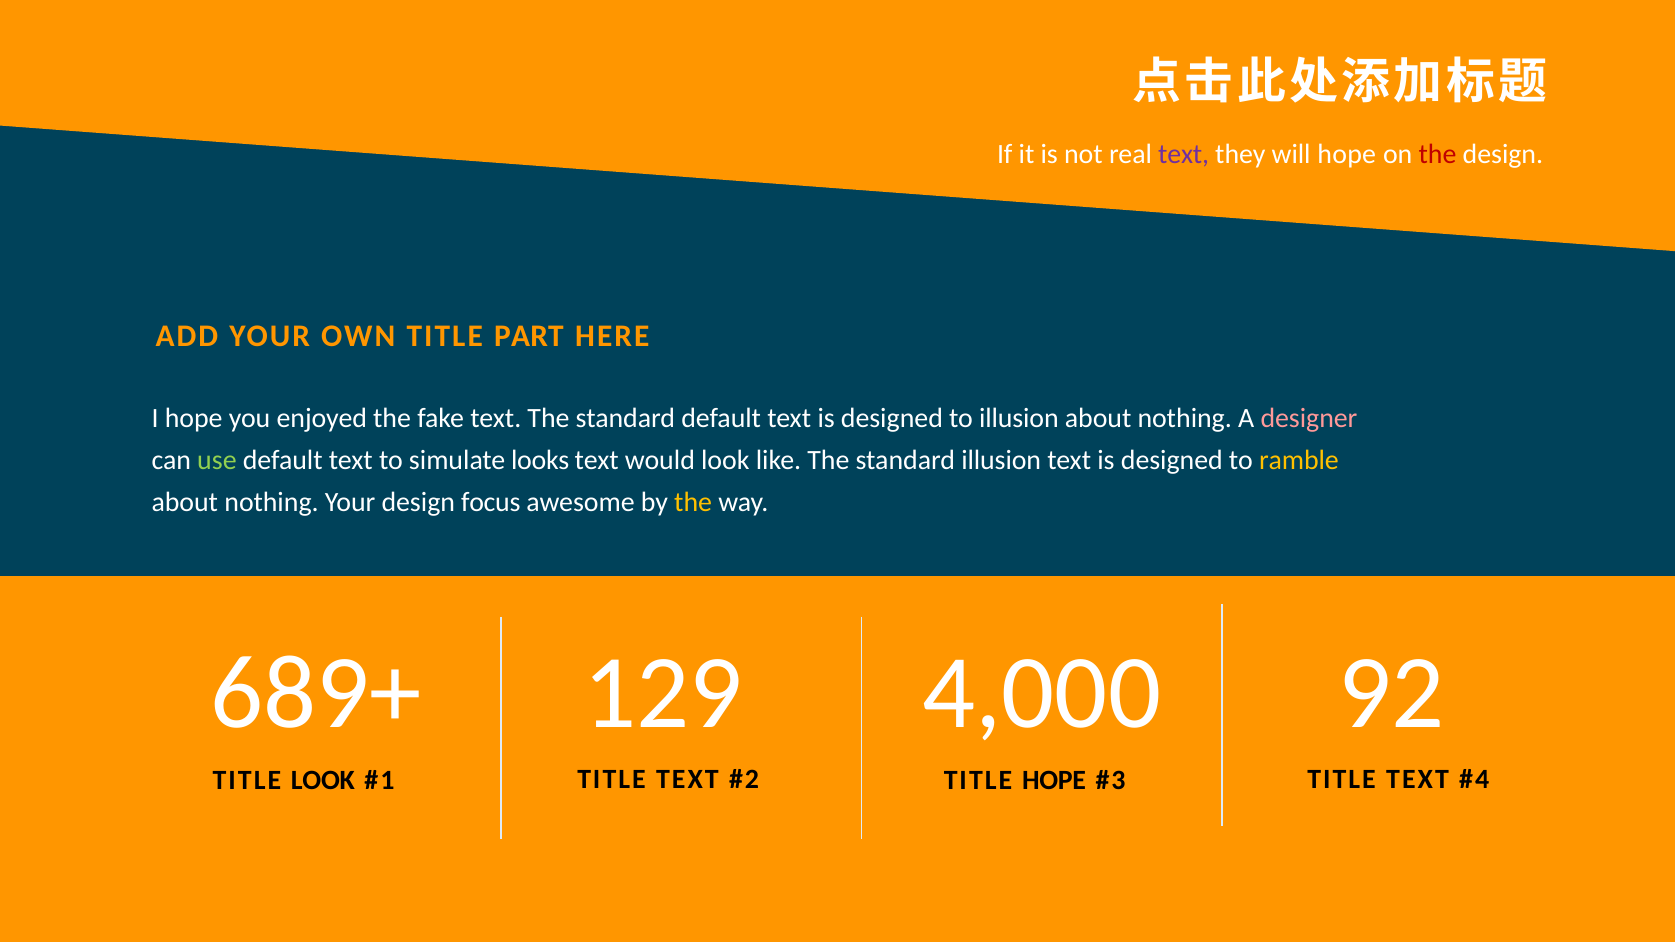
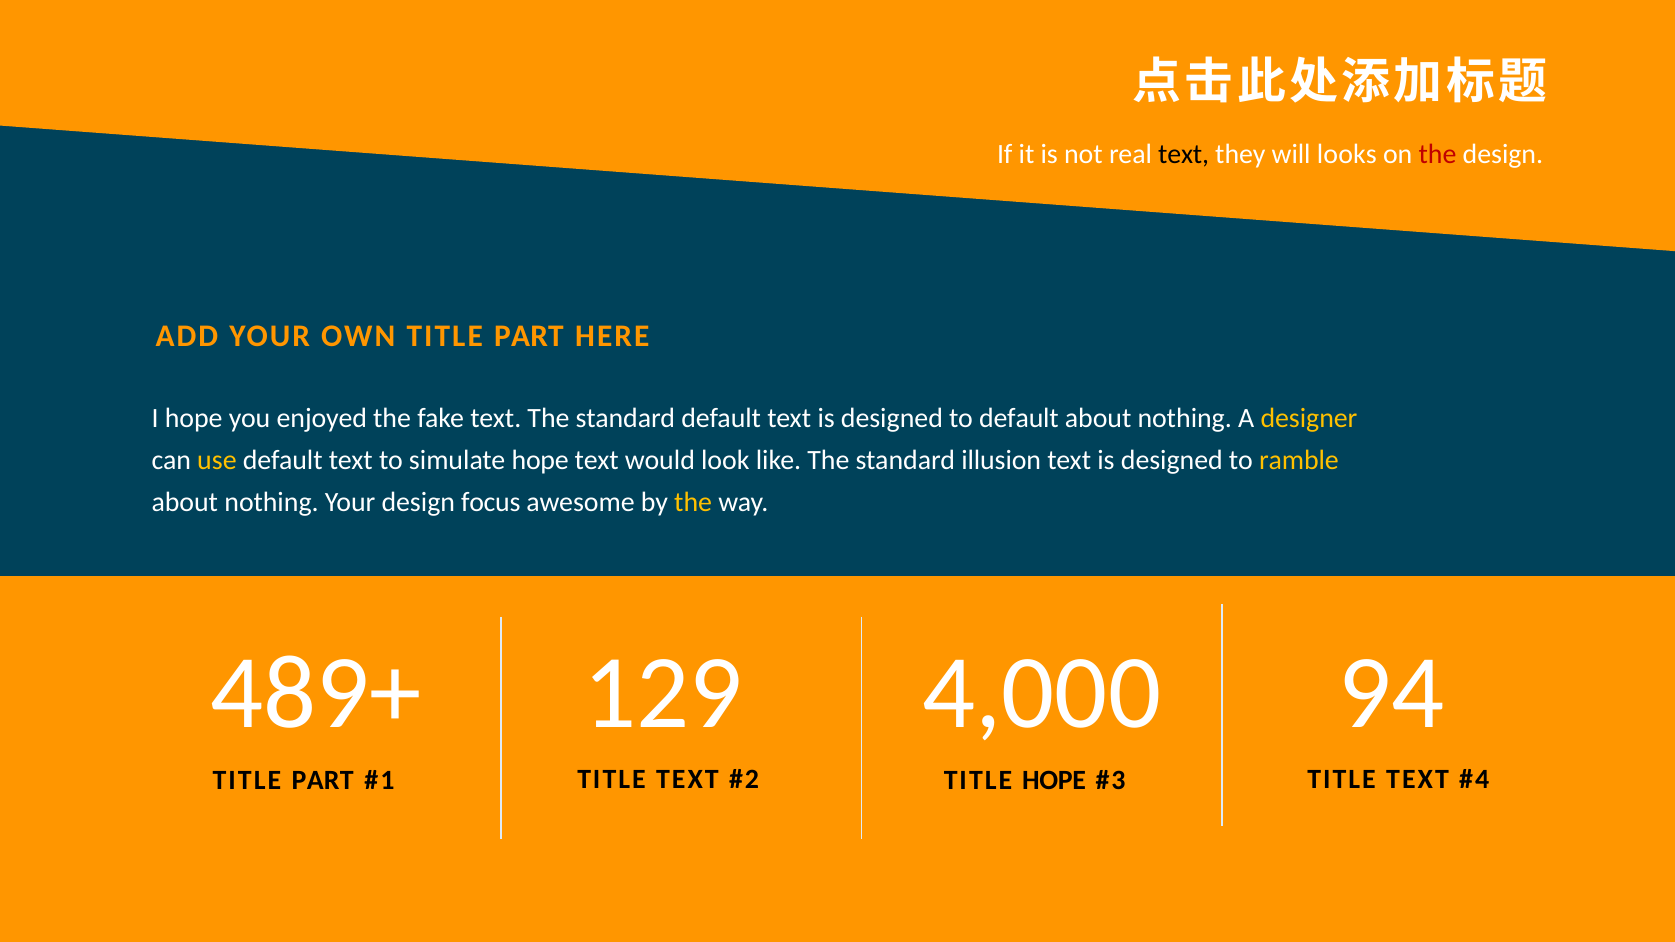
text colour: purple -> black (1184, 154)
will hope: hope -> looks (1347, 154)
to illusion: illusion -> default (1019, 418)
designer colour: pink -> yellow (1309, 418)
use colour: light green -> yellow (217, 460)
simulate looks: looks -> hope (540, 460)
689+: 689+ -> 489+ (316, 693)
92: 92 -> 94 (1392, 693)
LOOK: LOOK -> PART (323, 780)
